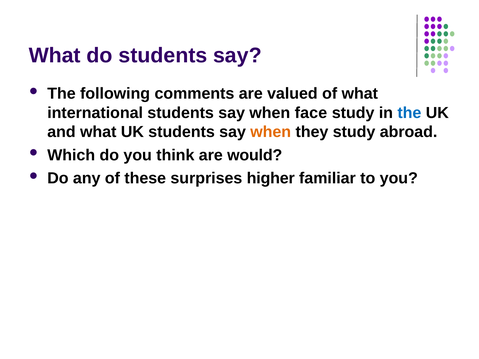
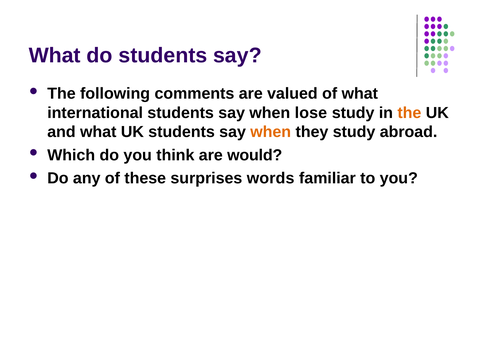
face: face -> lose (311, 113)
the colour: blue -> orange (409, 113)
higher: higher -> words (271, 178)
